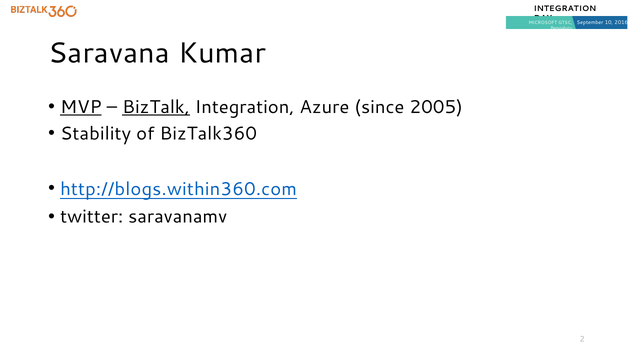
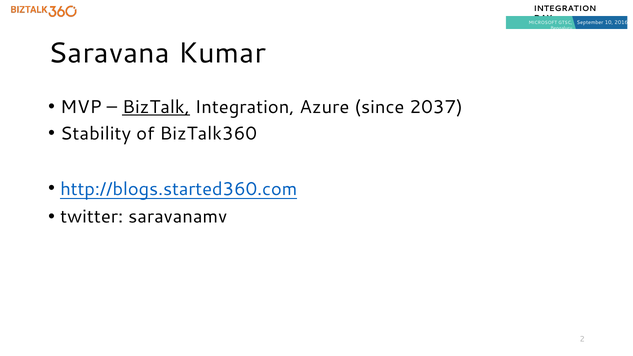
MVP underline: present -> none (81, 107)
2005: 2005 -> 2037 (436, 107)
http://blogs.within360.com: http://blogs.within360.com -> http://blogs.started360.com (179, 189)
